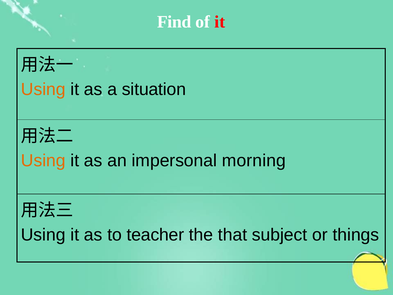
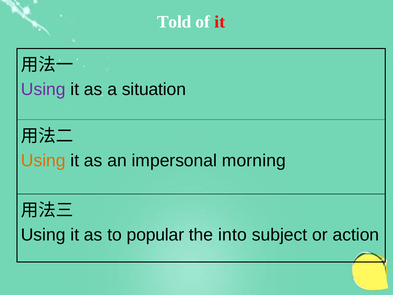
Find: Find -> Told (174, 22)
Using colour: orange -> purple (43, 89)
teacher: teacher -> popular (155, 235)
that: that -> into (232, 235)
things: things -> action (356, 235)
